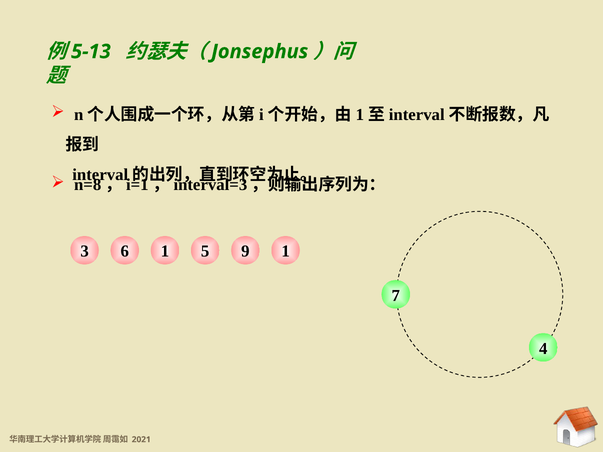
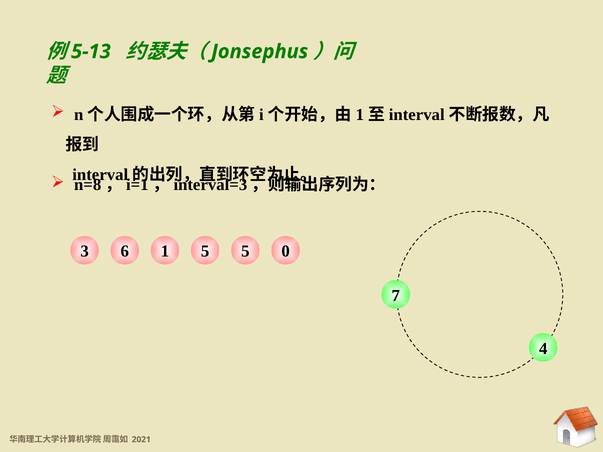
1 9: 9 -> 5 (245, 252)
6 1: 1 -> 0 (286, 252)
